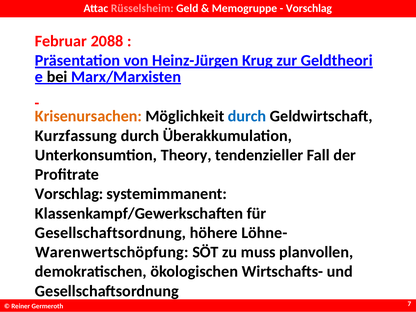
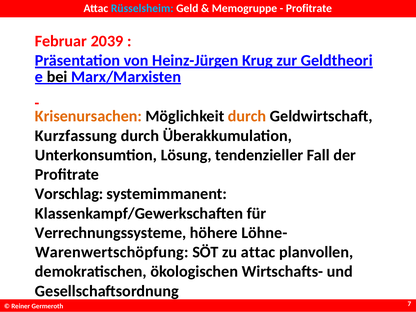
Rüsselsheim colour: pink -> light blue (142, 9)
Vorschlag: Vorschlag -> Profitrate (309, 9)
2088: 2088 -> 2039 (107, 41)
durch colour: blue -> orange (247, 116)
Theory: Theory -> Lösung (186, 155)
Gesellschaftsordnung: Gesellschaftsordnung -> Verrechnungssysteme (111, 233)
zu muss: muss -> attac (258, 252)
